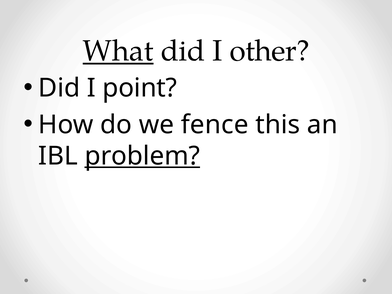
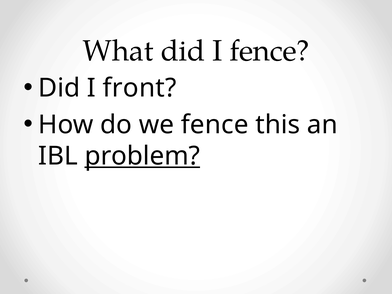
What underline: present -> none (118, 51)
I other: other -> fence (270, 51)
point: point -> front (140, 88)
